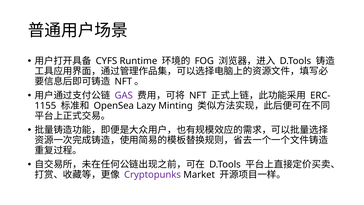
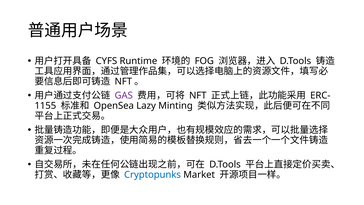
Cryptopunks colour: purple -> blue (153, 175)
